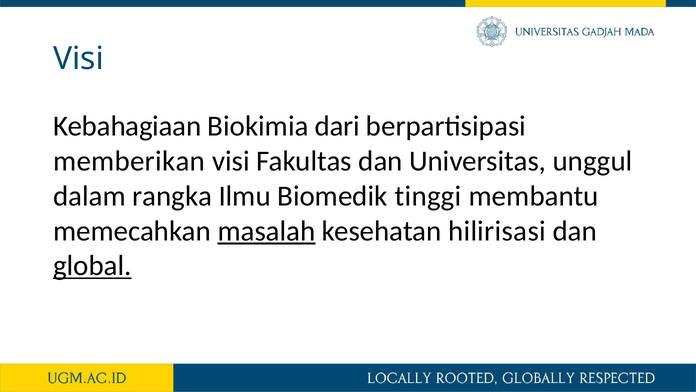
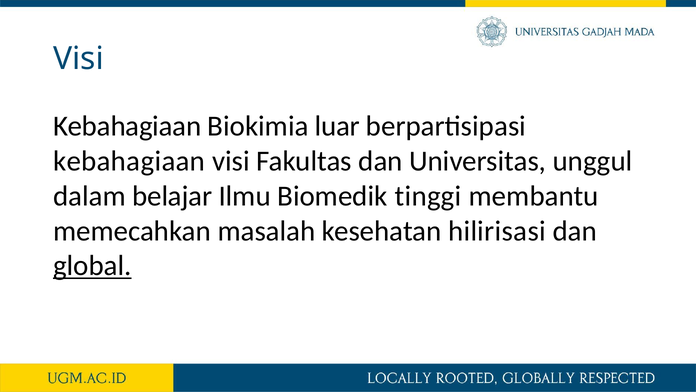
dari: dari -> luar (337, 126)
memberikan: memberikan -> kebahagiaan (129, 161)
rangka: rangka -> belajar (172, 196)
masalah underline: present -> none (266, 231)
